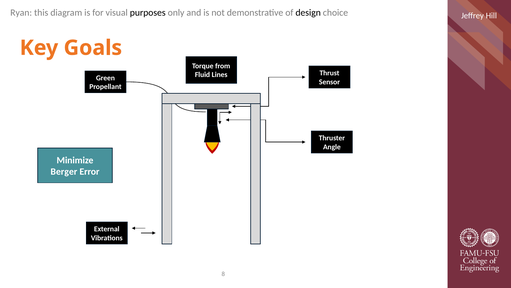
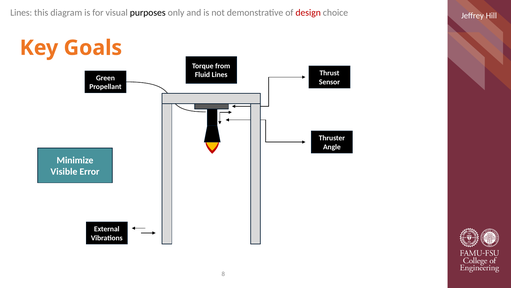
Ryan: Ryan -> Lines (21, 13)
design colour: black -> red (308, 13)
Berger: Berger -> Visible (64, 171)
